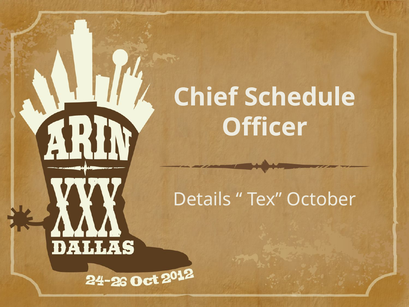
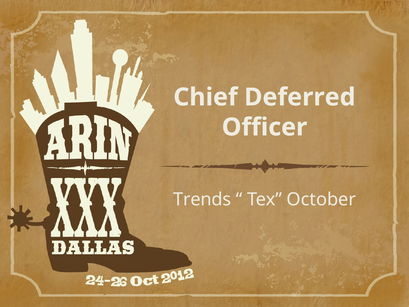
Schedule: Schedule -> Deferred (300, 97)
Details: Details -> Trends (202, 199)
